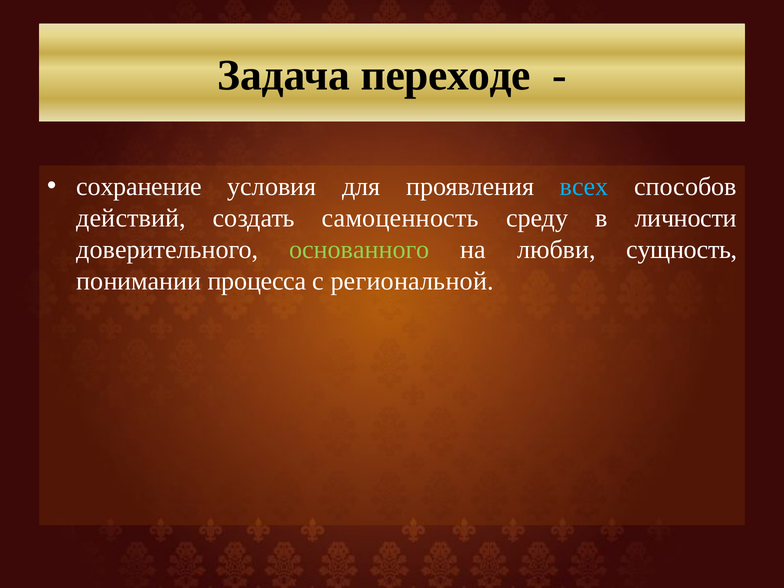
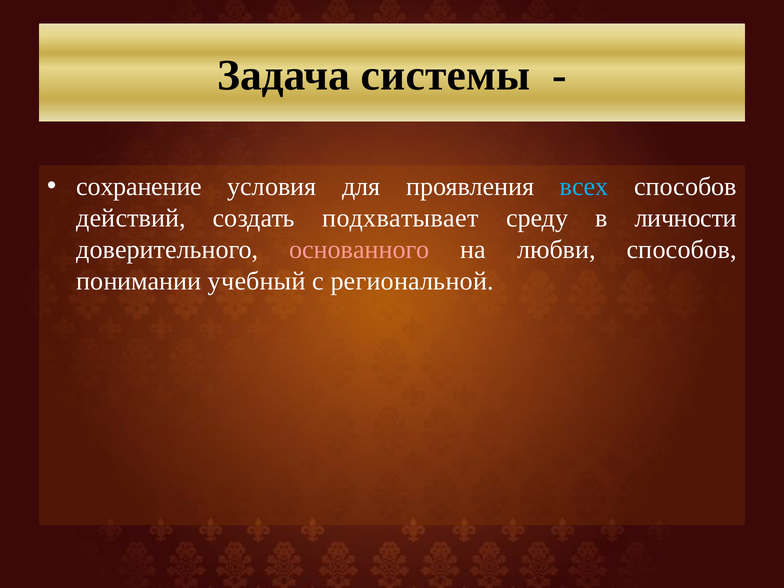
переходе: переходе -> системы (446, 76)
самоценность: самоценность -> подхватывает (400, 218)
основанного colour: light green -> pink (359, 250)
любви сущность: сущность -> способов (682, 250)
процесса: процесса -> учебный (257, 281)
